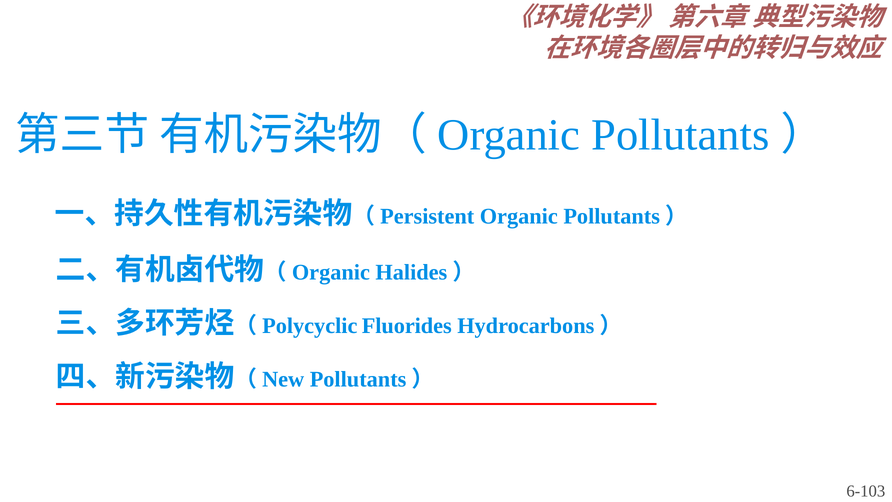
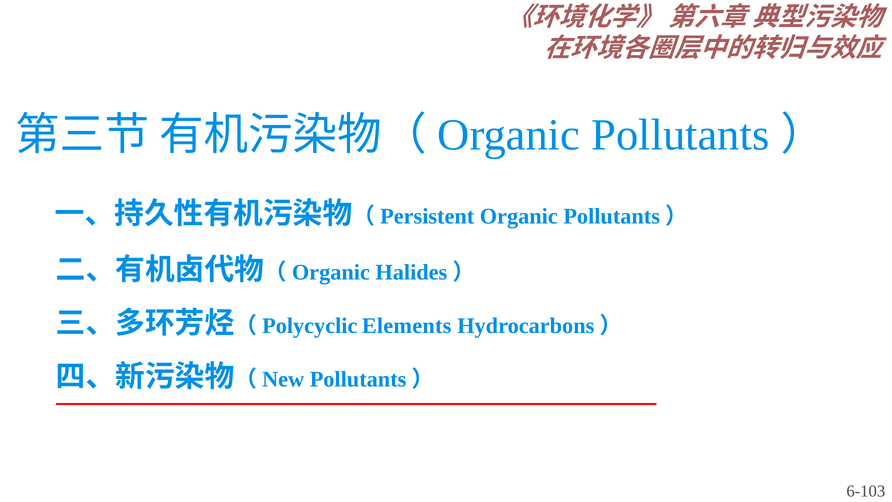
Fluorides: Fluorides -> Elements (407, 326)
